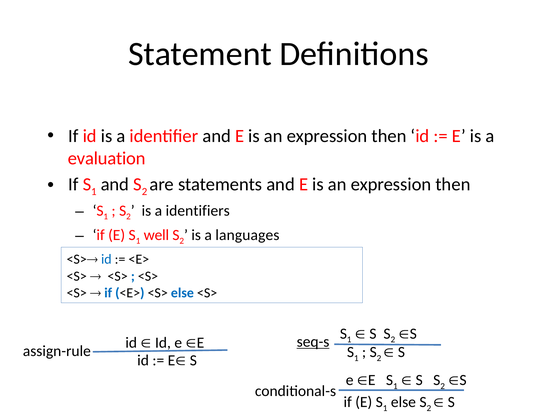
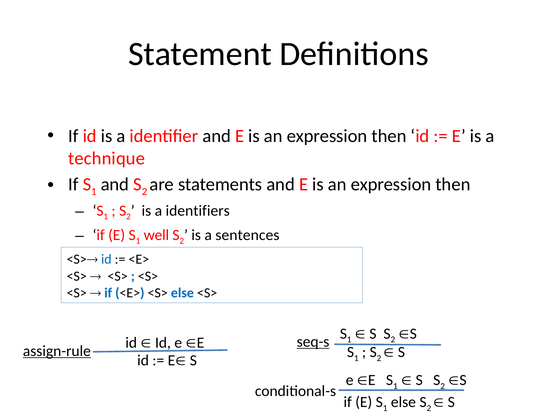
evaluation: evaluation -> technique (107, 158)
languages: languages -> sentences (247, 235)
assign-rule underline: none -> present (57, 351)
